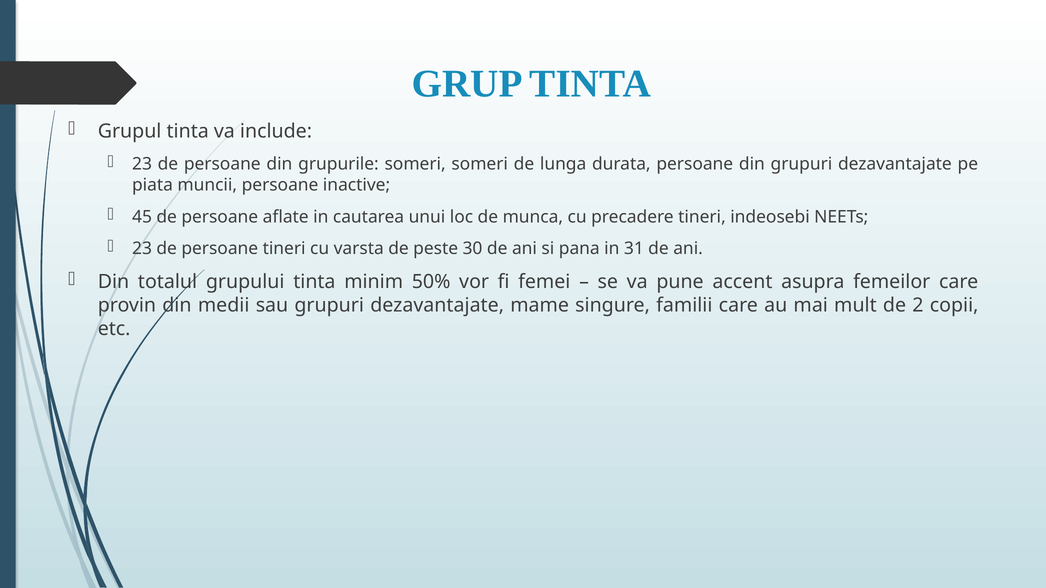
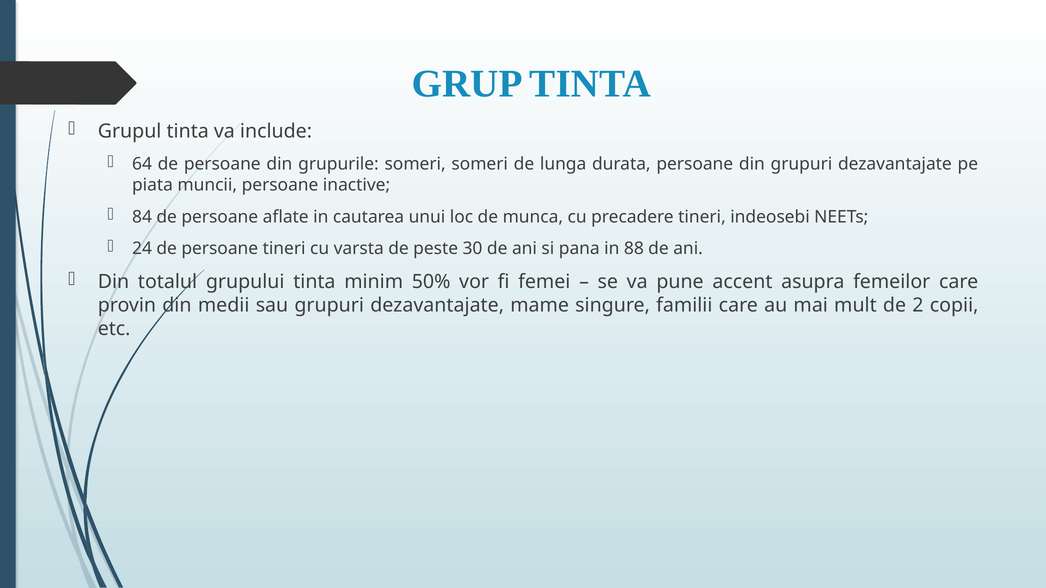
23: 23 -> 64 (142, 164)
45: 45 -> 84 (142, 217)
23: 23 -> 24 (142, 249)
31: 31 -> 88 (634, 249)
